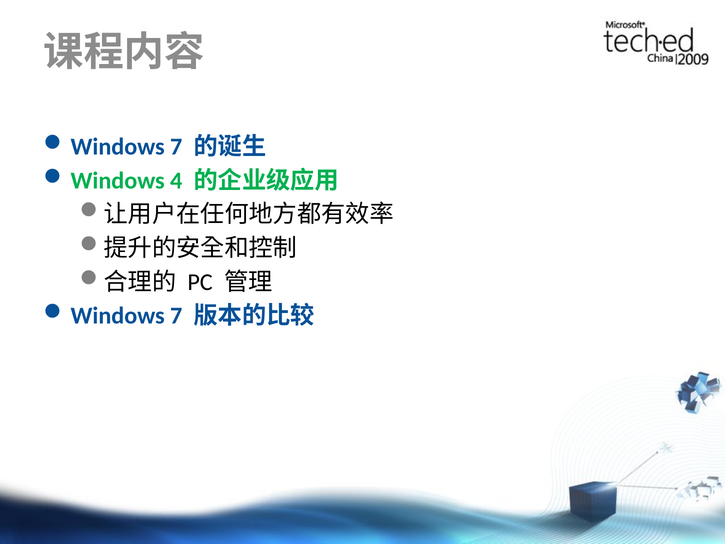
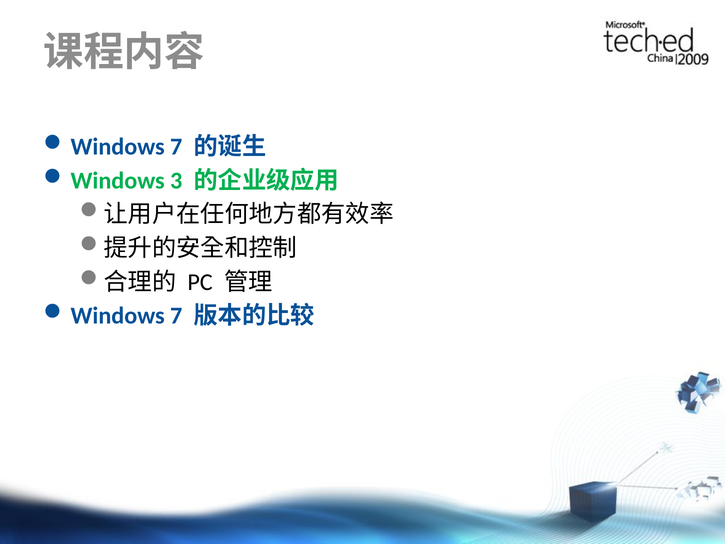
4: 4 -> 3 (176, 180)
